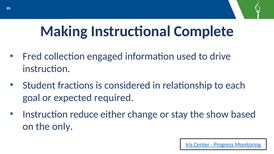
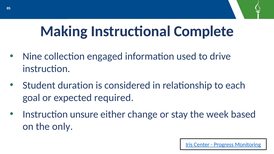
Fred: Fred -> Nine (32, 56)
fractions: fractions -> duration (76, 85)
reduce: reduce -> unsure (84, 114)
show: show -> week (217, 114)
